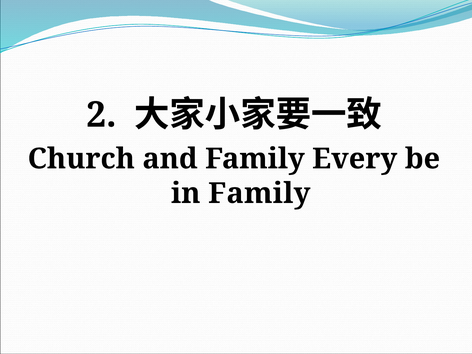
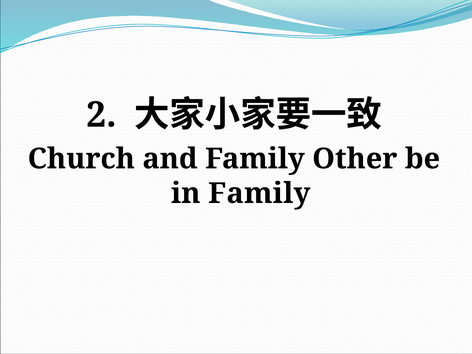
Every: Every -> Other (355, 159)
